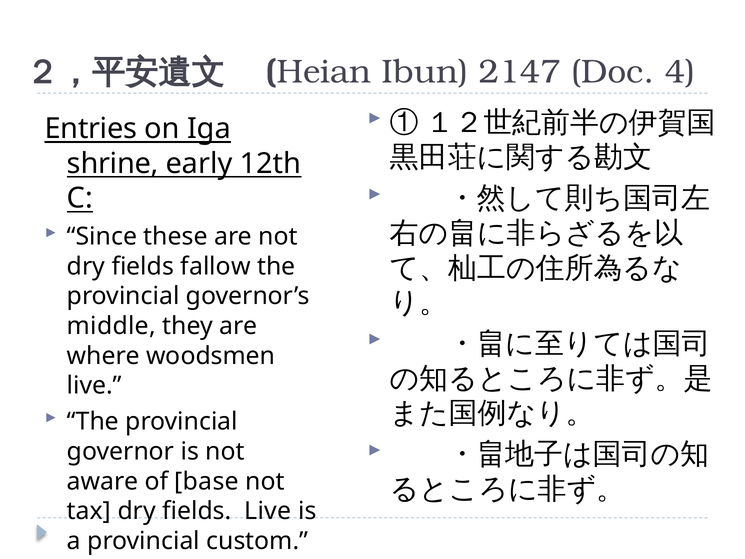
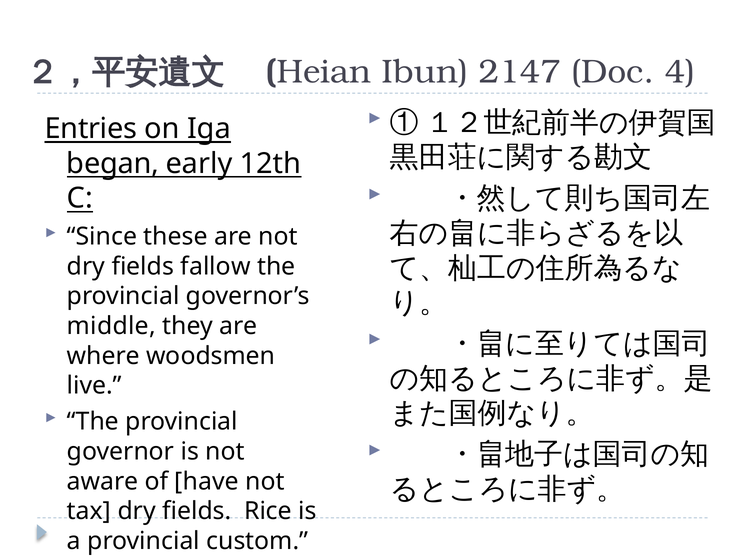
shrine: shrine -> began (113, 163)
base: base -> have (207, 481)
fields Live: Live -> Rice (268, 511)
